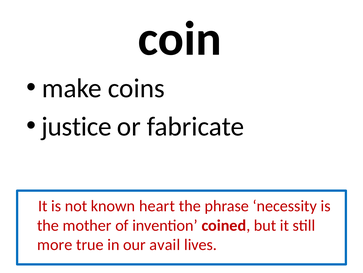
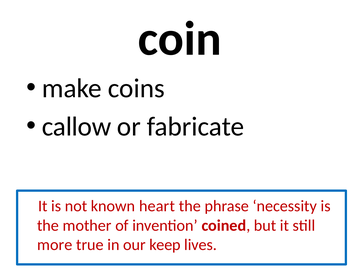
justice: justice -> callow (76, 126)
avail: avail -> keep (165, 244)
